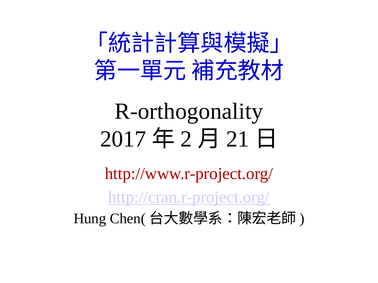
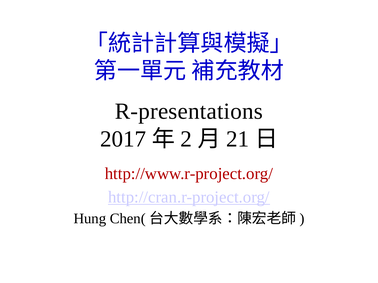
R-orthogonality: R-orthogonality -> R-presentations (189, 112)
